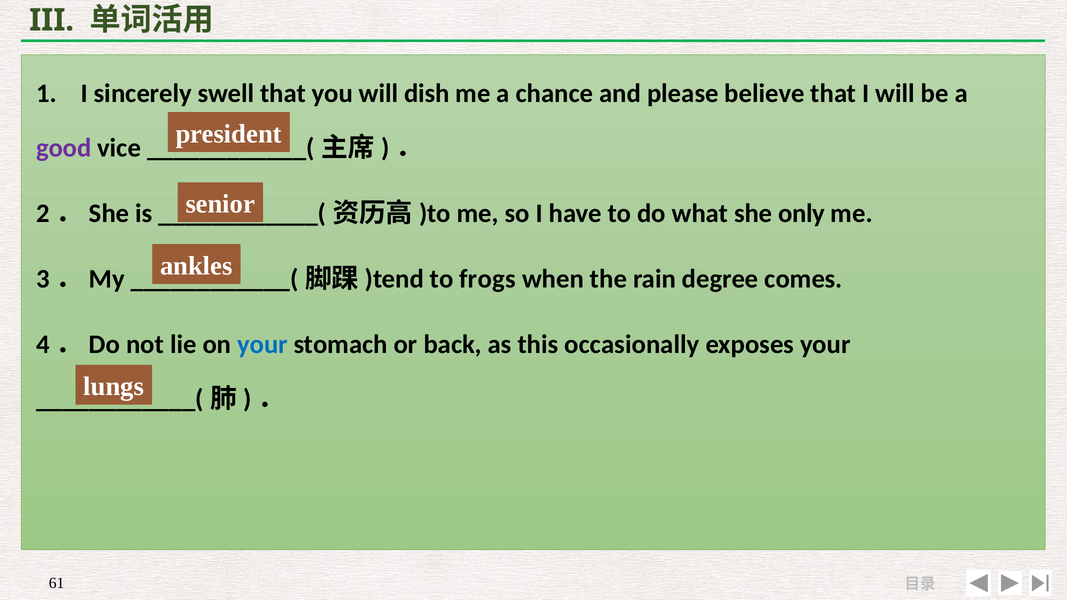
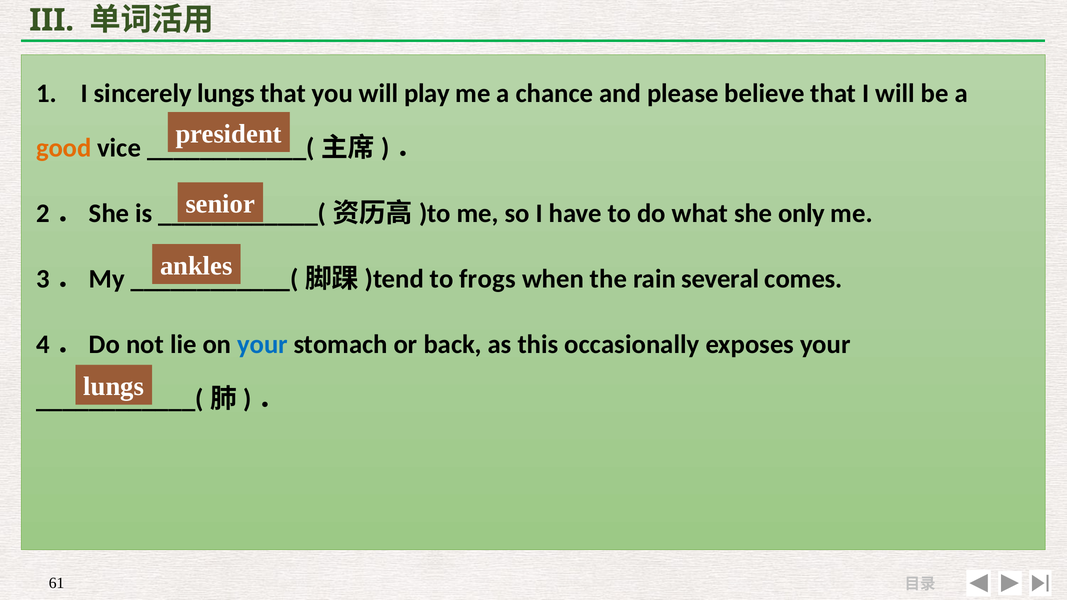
sincerely swell: swell -> lungs (226, 94)
dish: dish -> play (427, 94)
good colour: purple -> orange (64, 148)
degree: degree -> several (720, 279)
